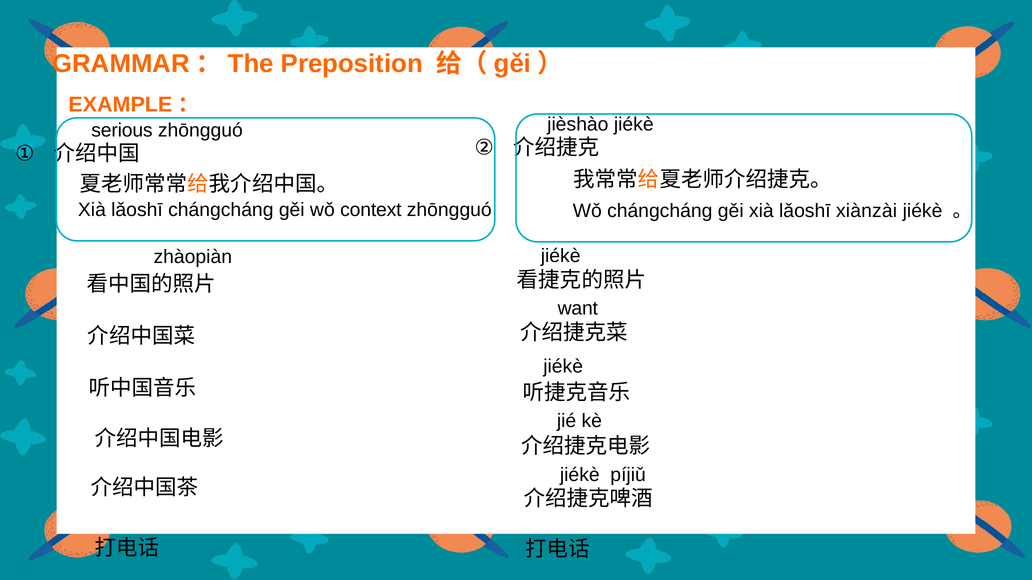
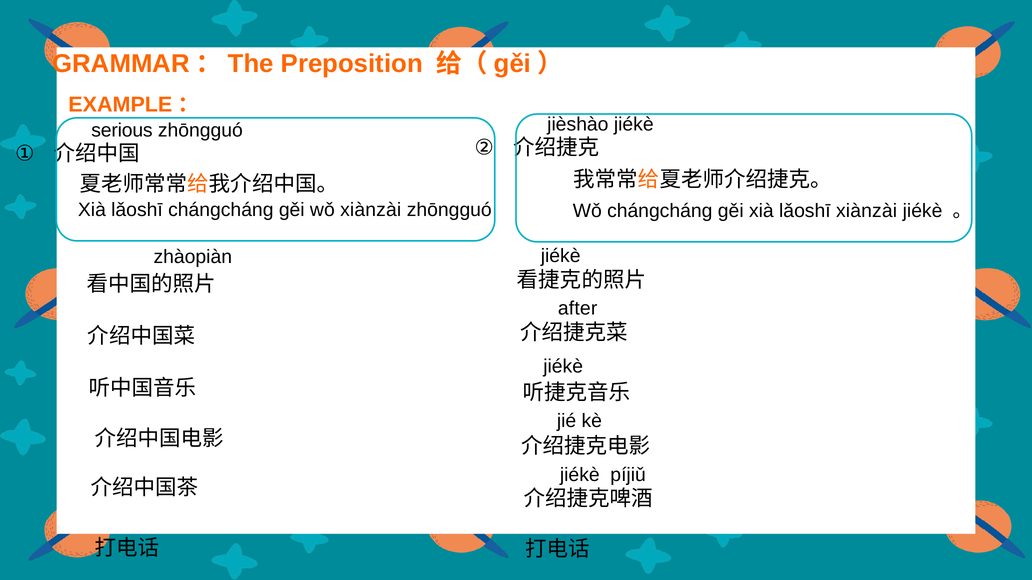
wǒ context: context -> xiànzài (371, 210)
want: want -> after (578, 308)
